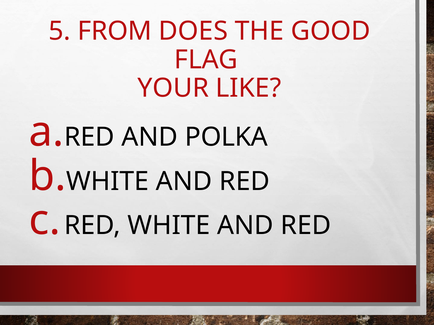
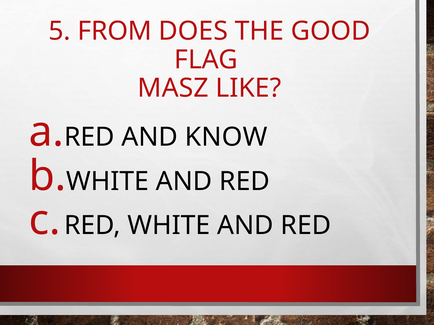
YOUR: YOUR -> MASZ (173, 88)
POLKA: POLKA -> KNOW (226, 137)
